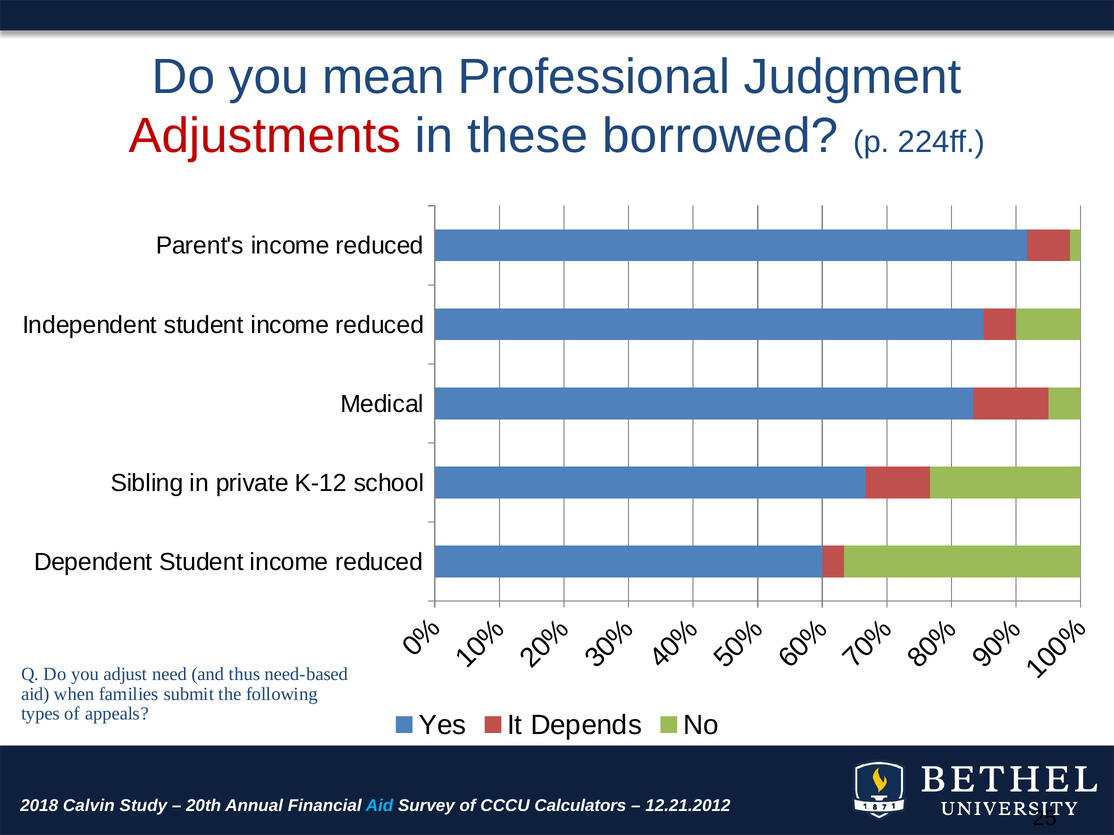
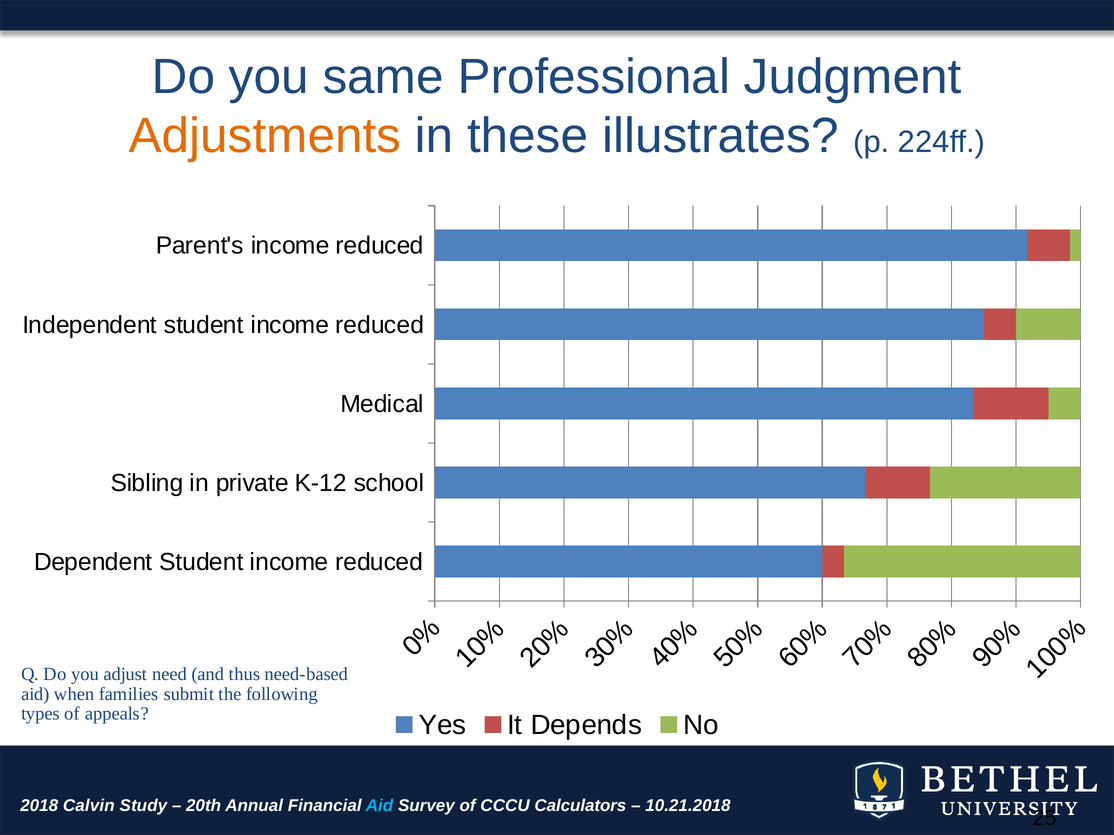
mean: mean -> same (383, 77)
Adjustments colour: red -> orange (265, 136)
borrowed: borrowed -> illustrates (720, 136)
12.21.2012: 12.21.2012 -> 10.21.2018 (688, 806)
